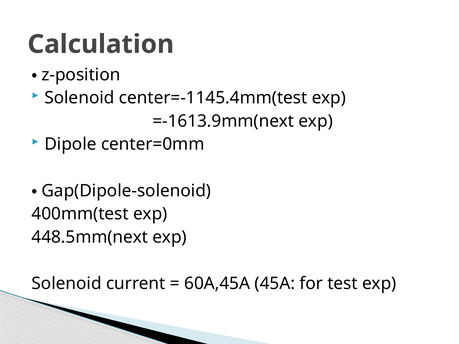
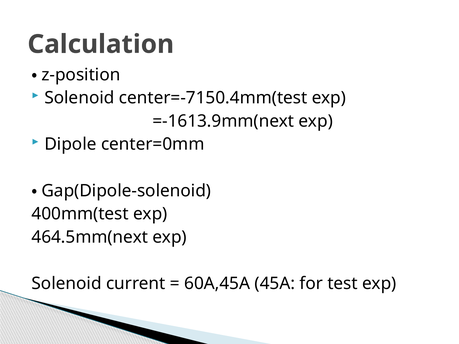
center=-1145.4mm(test: center=-1145.4mm(test -> center=-7150.4mm(test (213, 98)
448.5mm(next: 448.5mm(next -> 464.5mm(next (90, 237)
